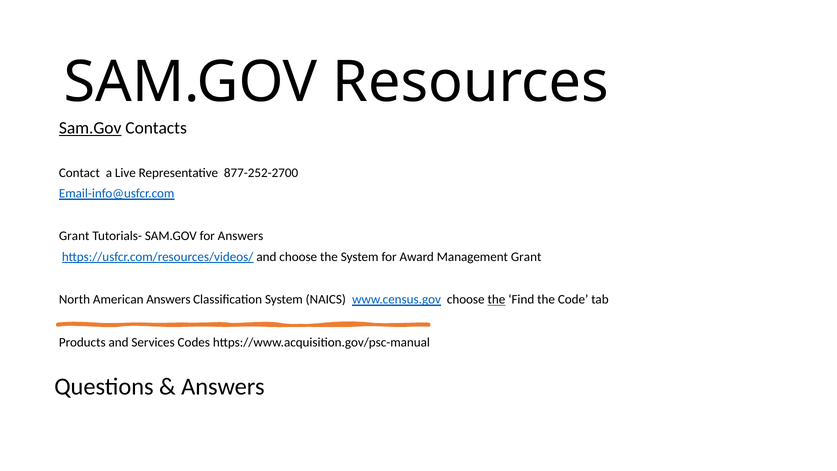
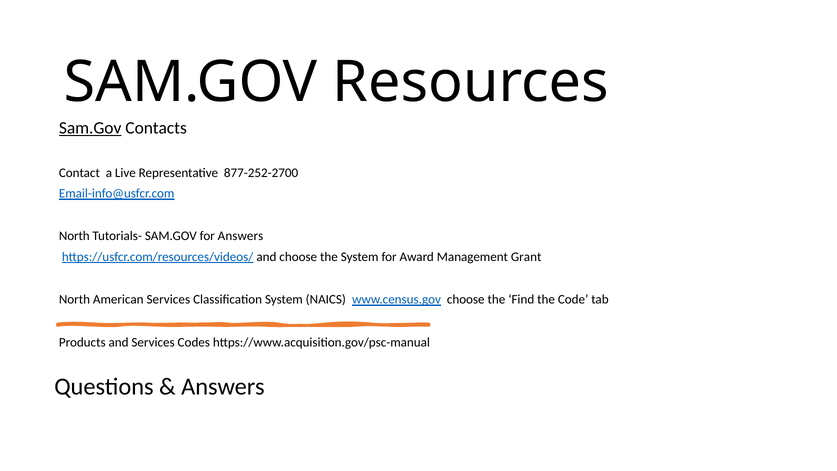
Grant: Grant -> North (74, 236)
American Answers: Answers -> Services (168, 300)
the underline: present -> none (496, 300)
